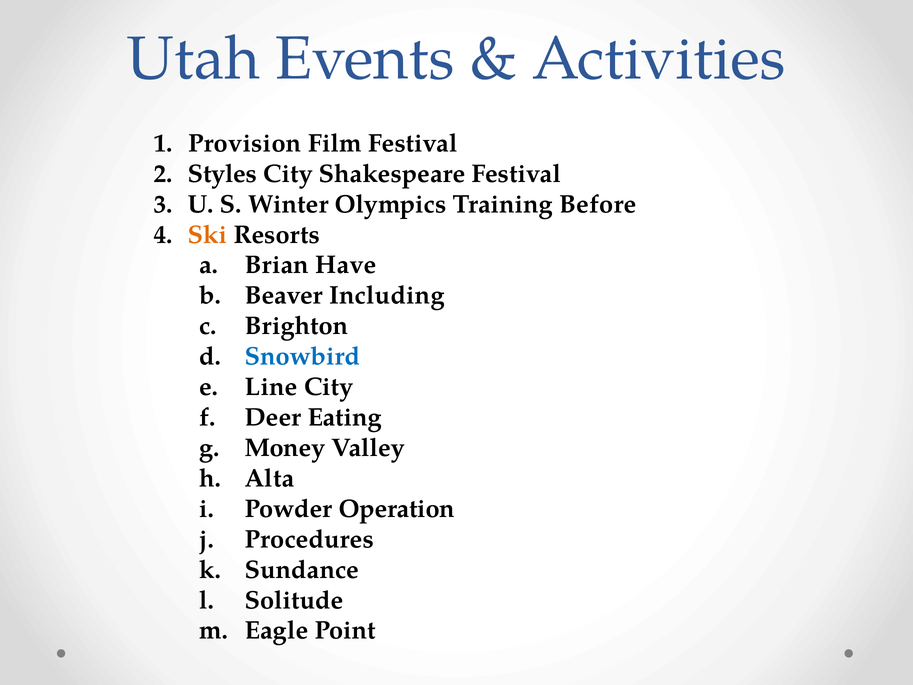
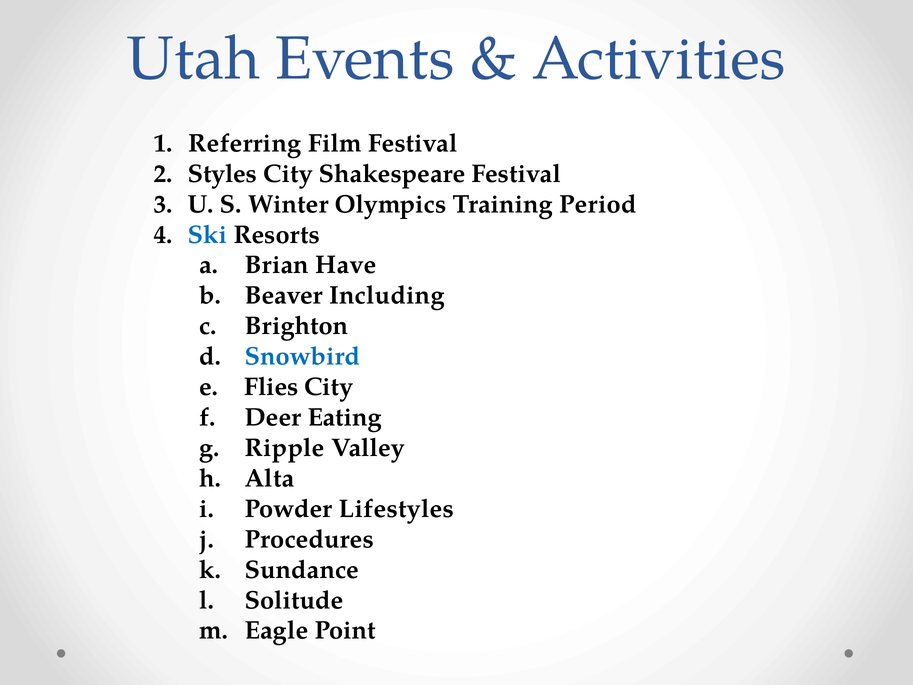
Provision: Provision -> Referring (245, 143)
Before: Before -> Period (598, 204)
Ski colour: orange -> blue (208, 235)
Line: Line -> Flies (271, 387)
Money: Money -> Ripple (285, 448)
Operation: Operation -> Lifestyles (397, 509)
